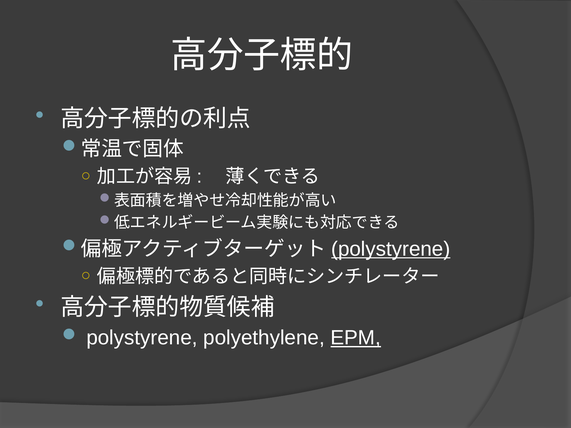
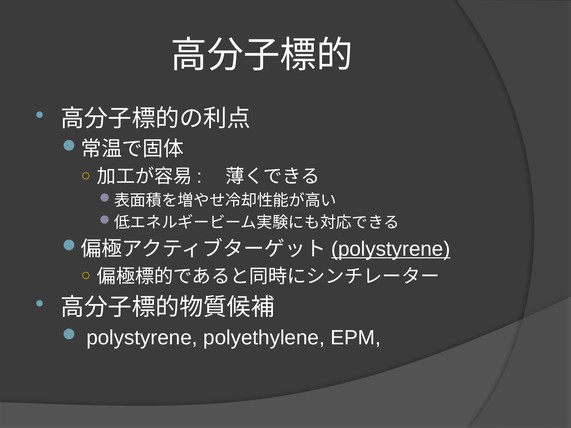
EPM underline: present -> none (356, 338)
